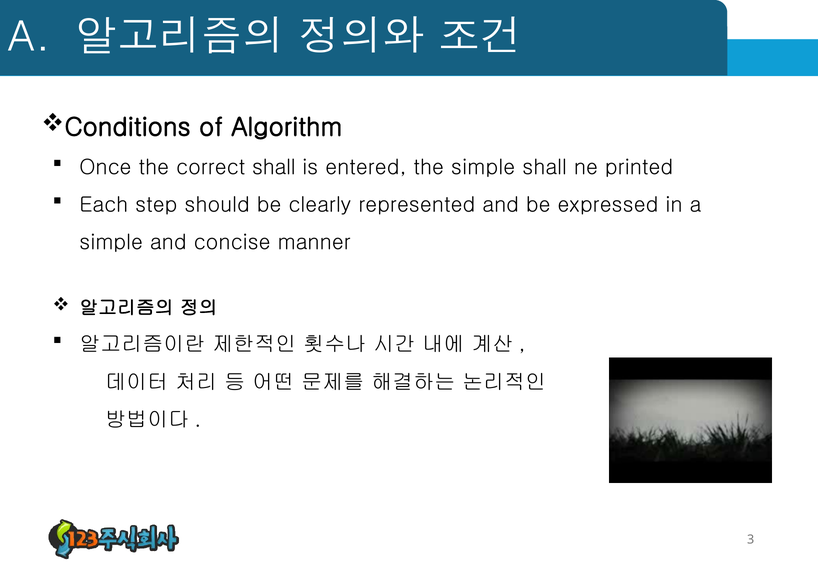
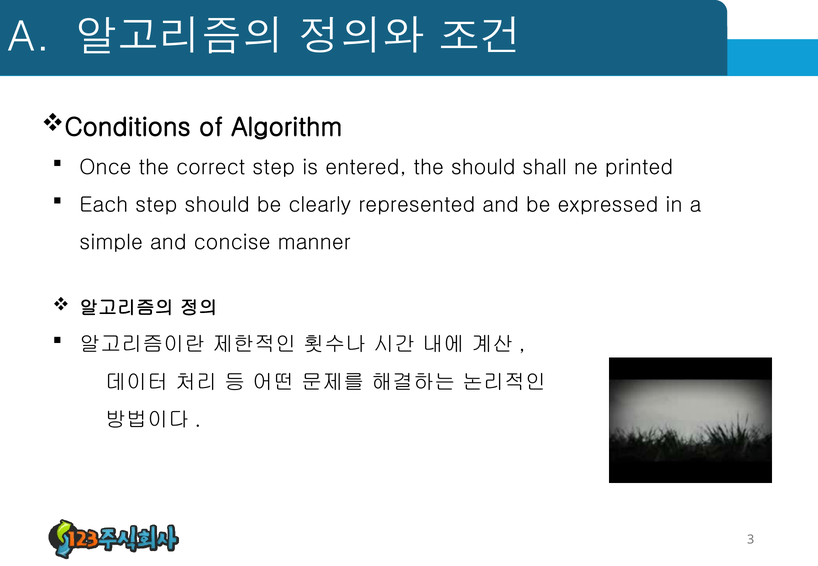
correct shall: shall -> step (274, 167)
the simple: simple -> should (483, 167)
